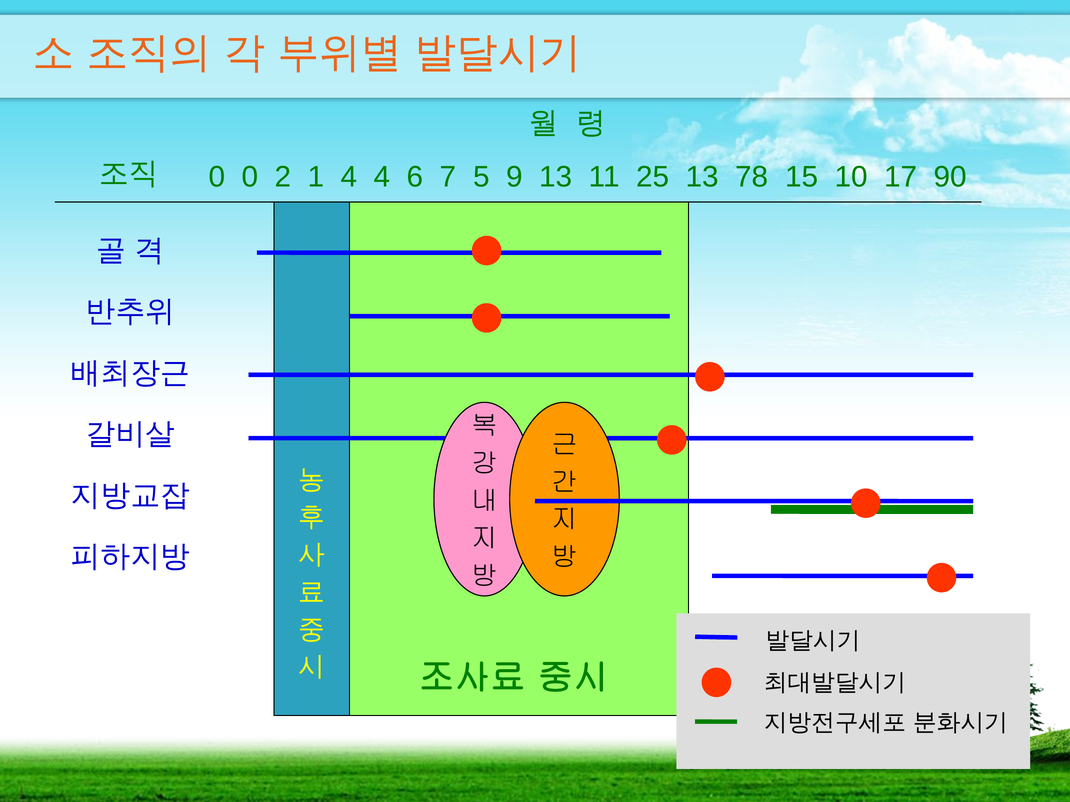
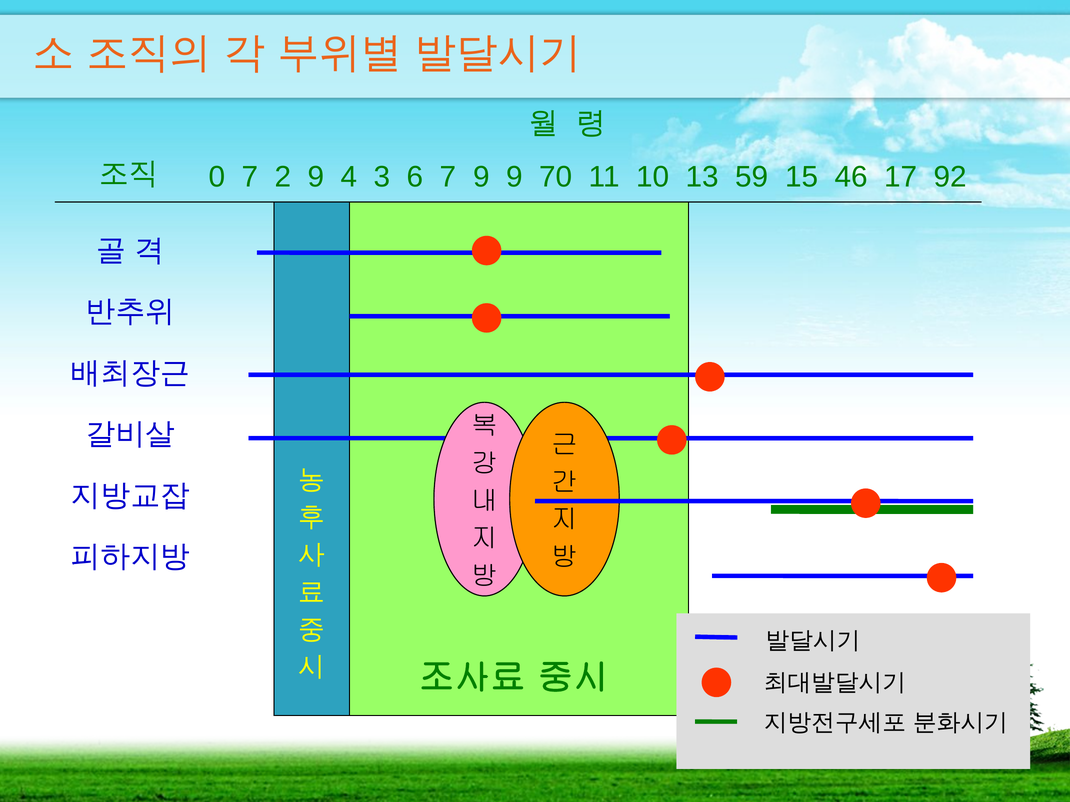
0 0: 0 -> 7 (250, 177)
2 1: 1 -> 9 (316, 177)
4 4: 4 -> 3 (382, 177)
7 5: 5 -> 9 (481, 177)
9 13: 13 -> 70 (556, 177)
25: 25 -> 10 (653, 177)
78: 78 -> 59 (752, 177)
10: 10 -> 46 (851, 177)
90: 90 -> 92 (950, 177)
